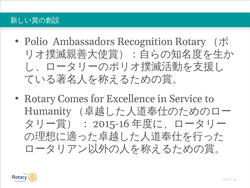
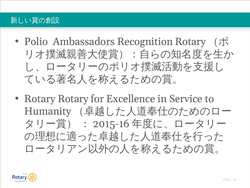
Rotary Comes: Comes -> Rotary (73, 99)
